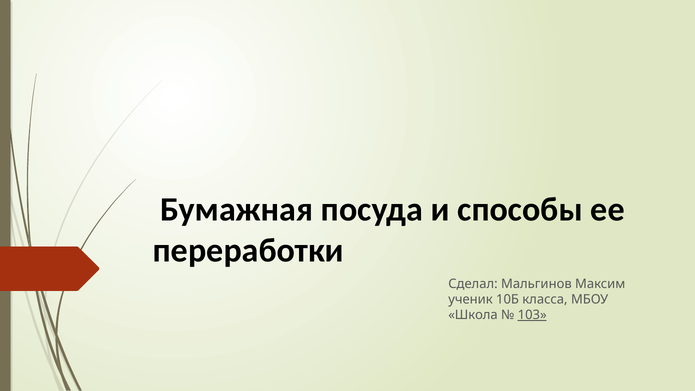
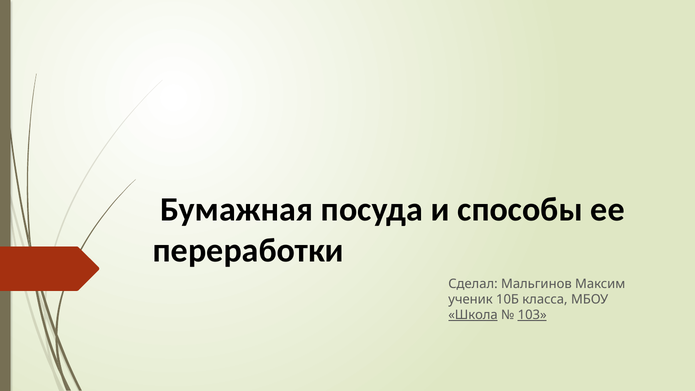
Школа underline: none -> present (473, 315)
